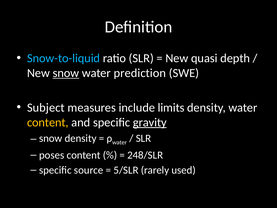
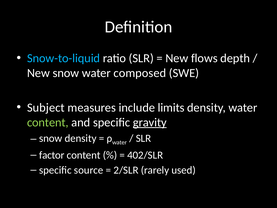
quasi: quasi -> flows (204, 58)
snow underline: present -> none (66, 73)
prediction: prediction -> composed (140, 73)
content colour: yellow -> light green (48, 122)
poses: poses -> factor (52, 155)
248/SLR: 248/SLR -> 402/SLR (145, 155)
5/SLR: 5/SLR -> 2/SLR (126, 170)
